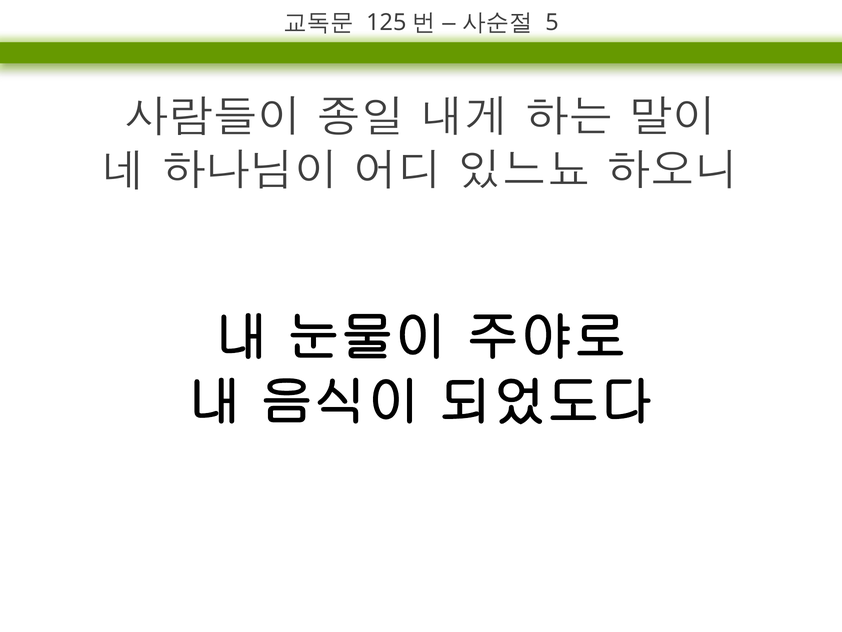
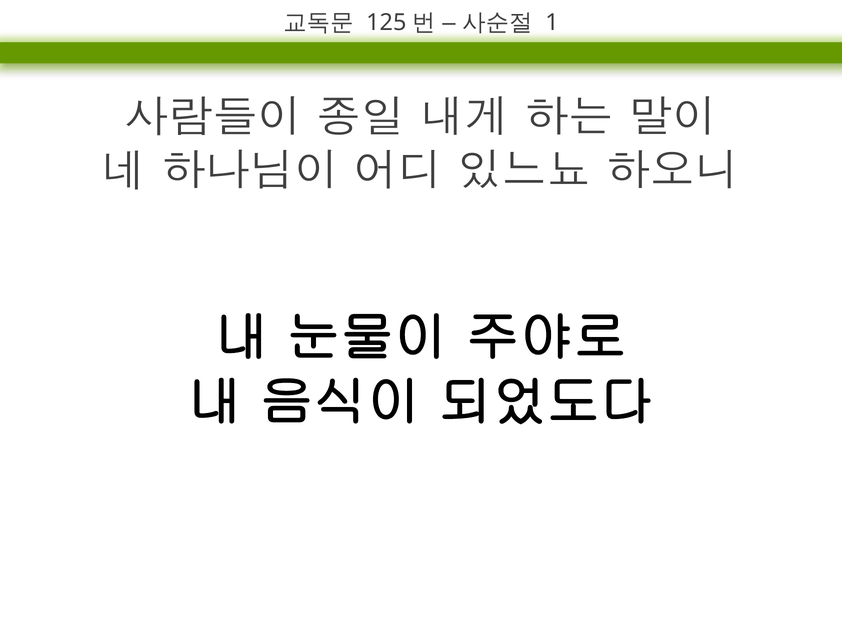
5: 5 -> 1 (552, 23)
